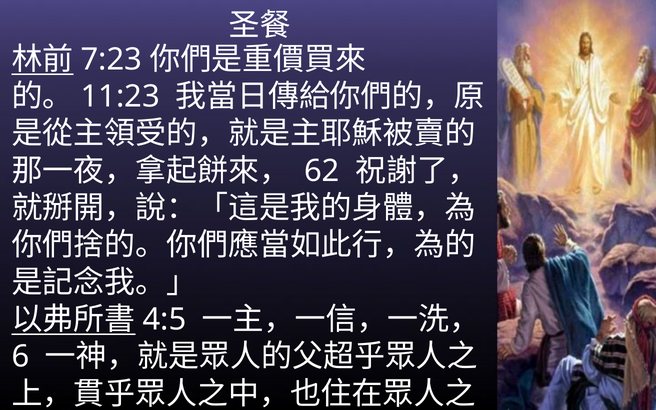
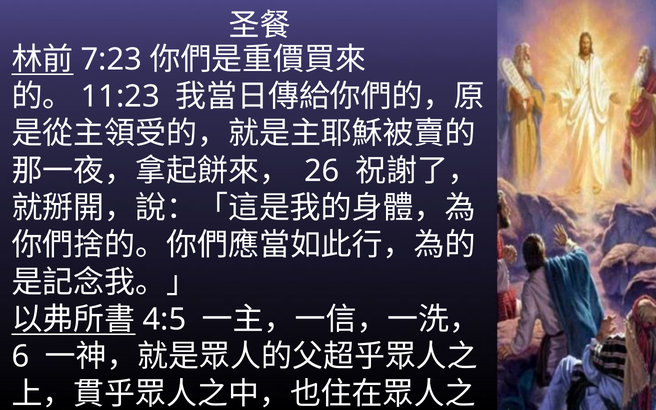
62: 62 -> 26 (322, 171)
